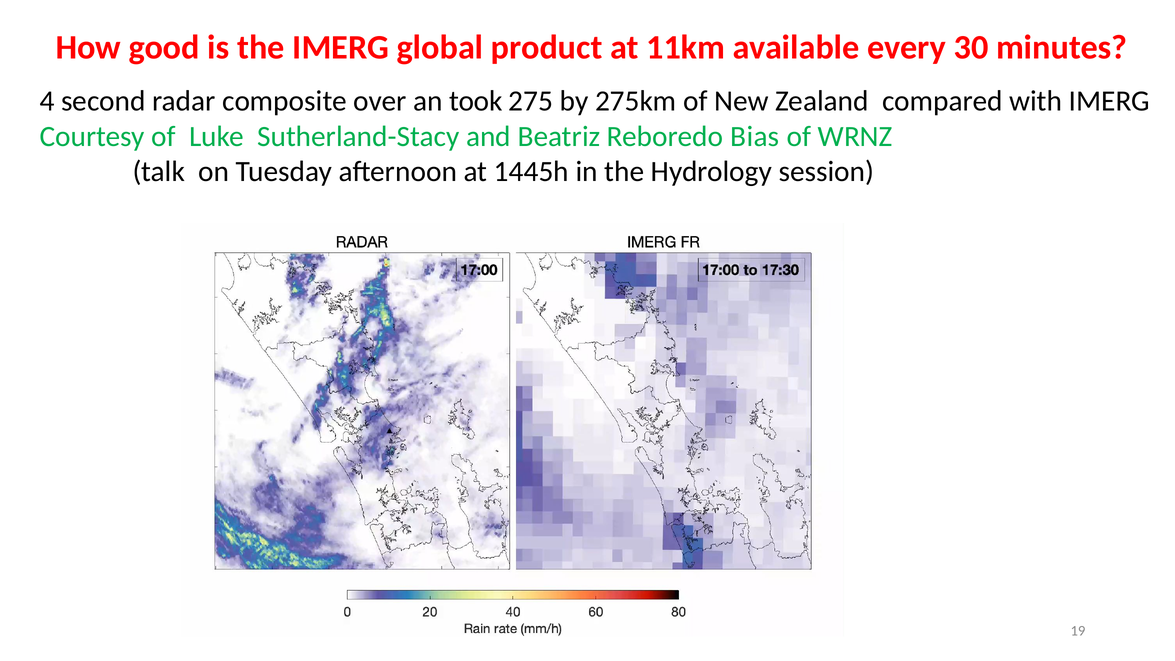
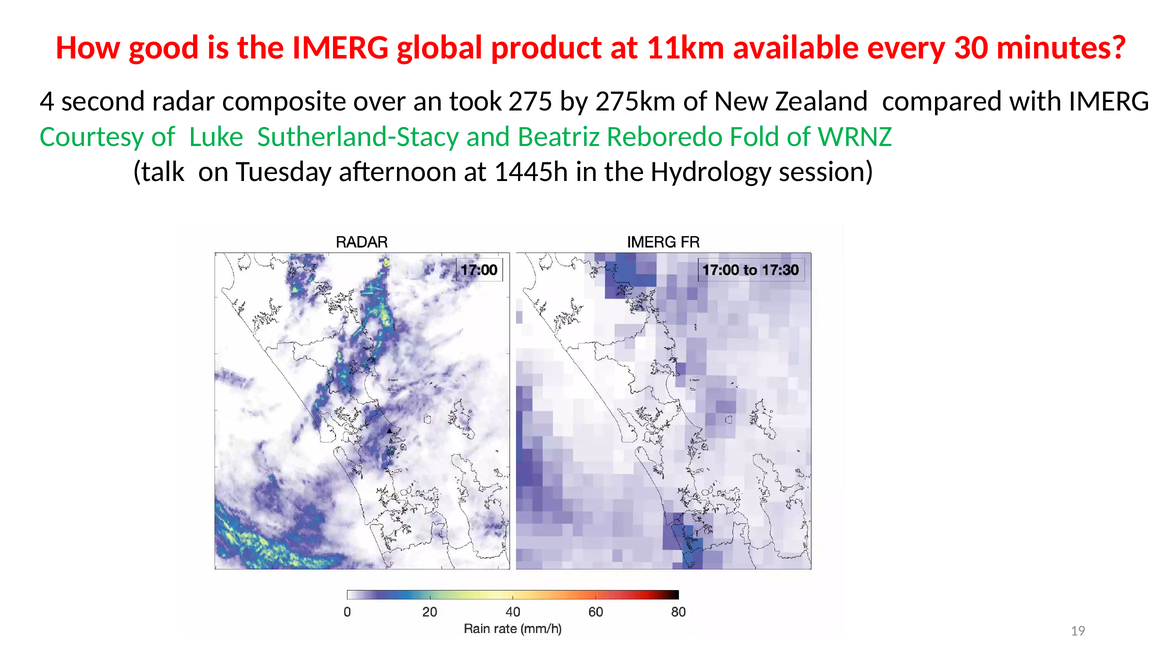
Bias: Bias -> Fold (755, 136)
